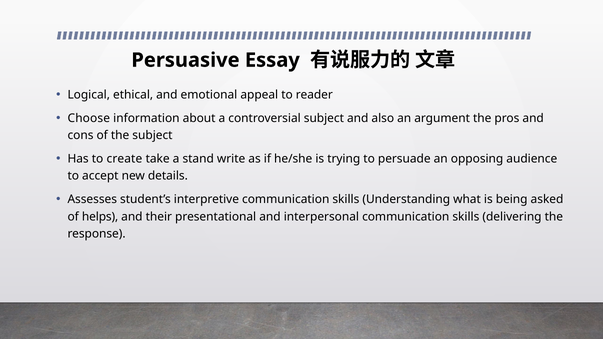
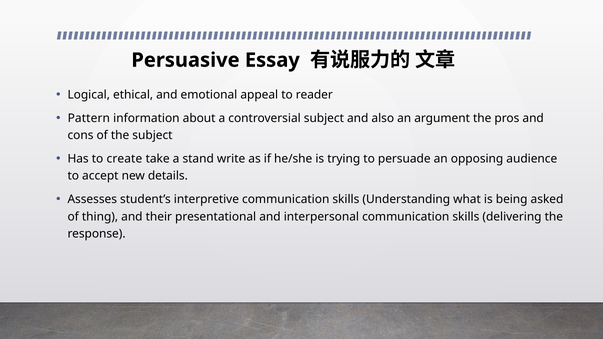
Choose: Choose -> Pattern (89, 118)
helps: helps -> thing (100, 217)
